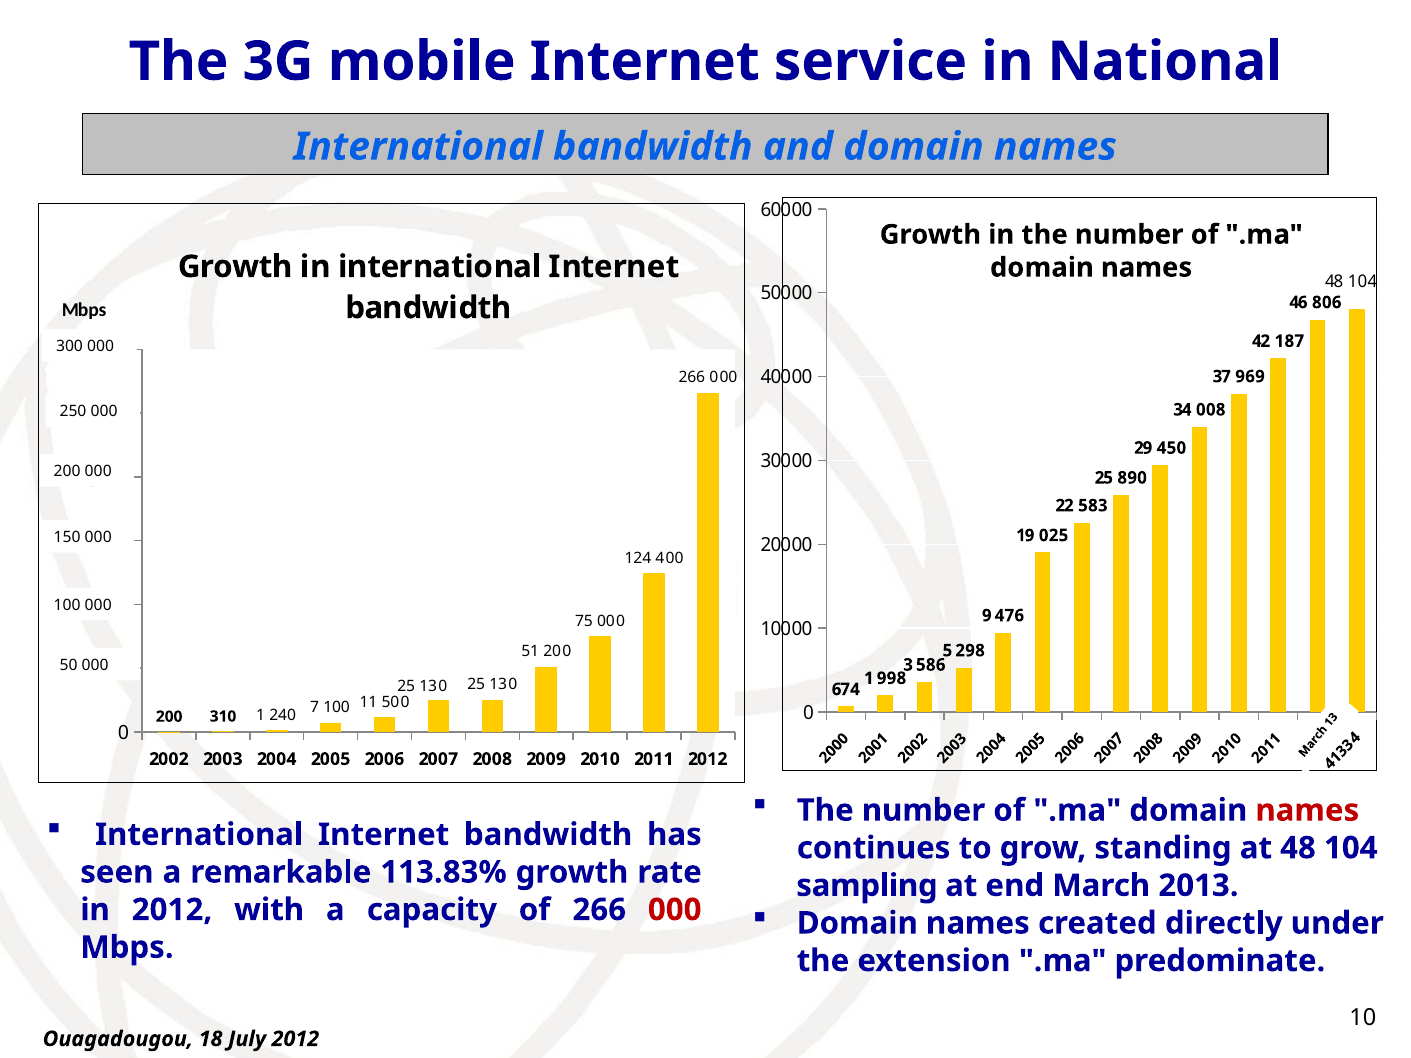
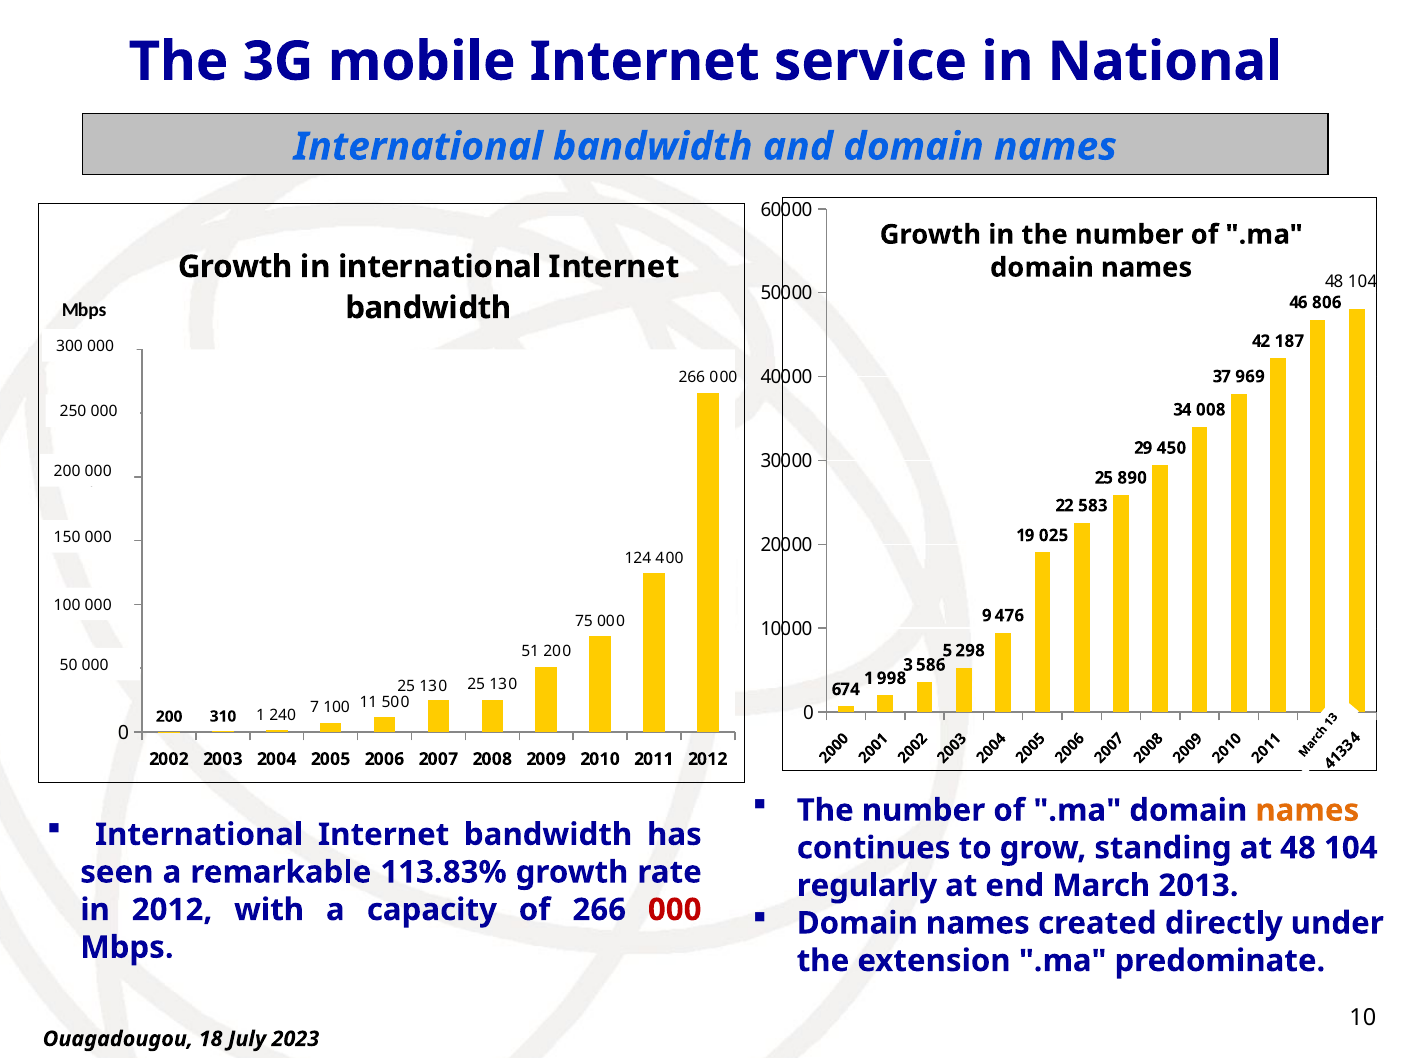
names colour: red -> orange (1307, 811)
sampling: sampling -> regularly (867, 886)
July 2012: 2012 -> 2023 (295, 1039)
